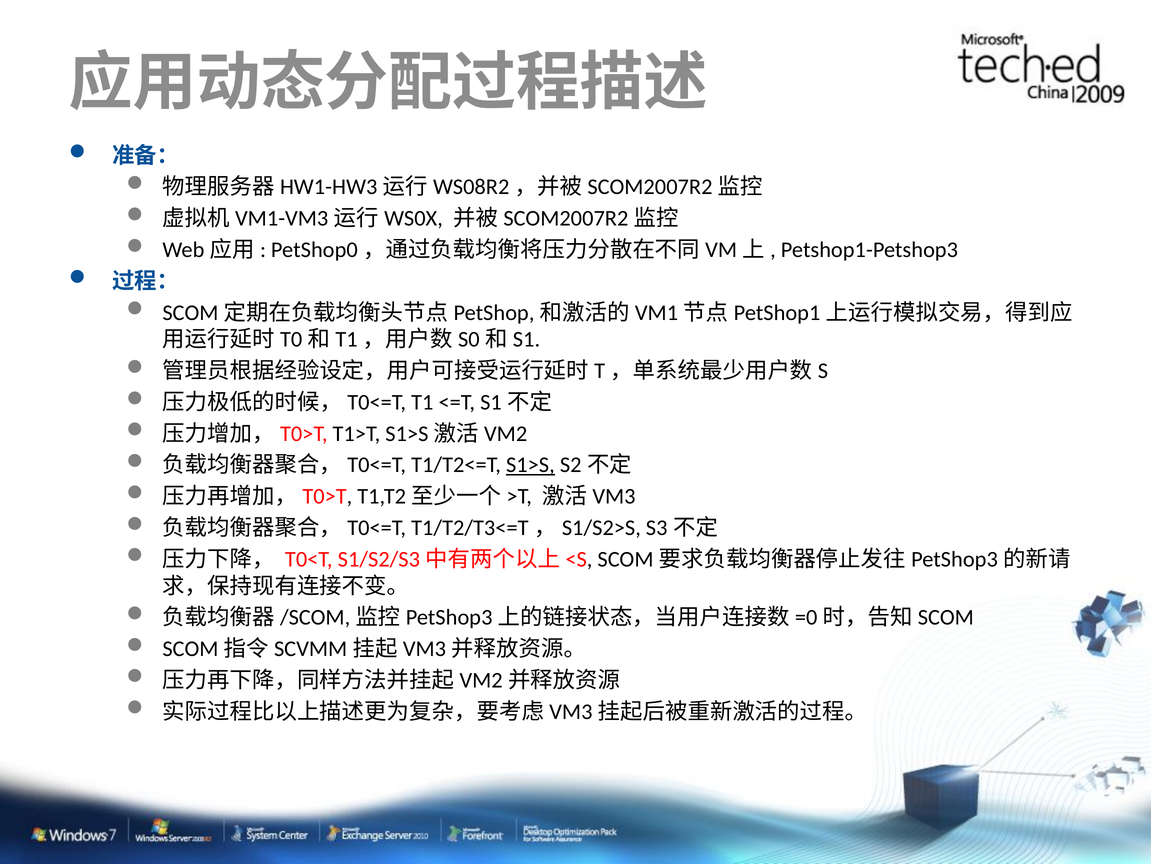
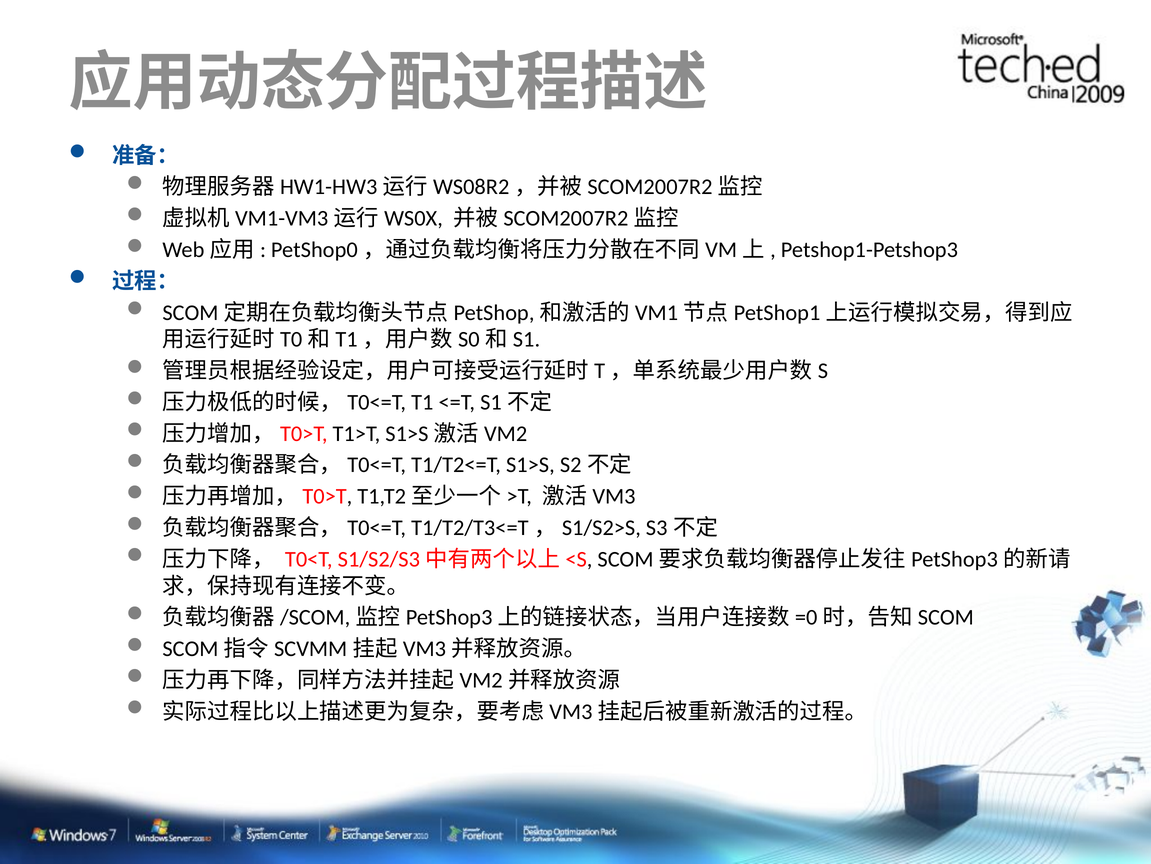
S1>S underline: present -> none (530, 465)
